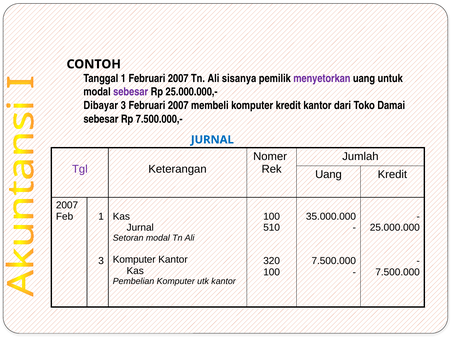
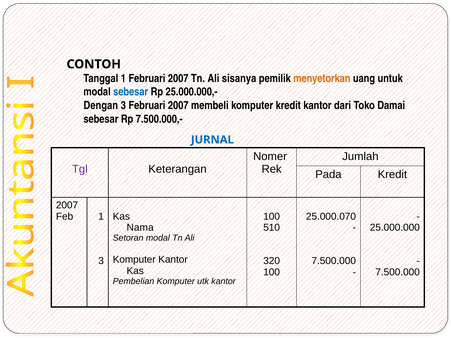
menyetorkan colour: purple -> orange (322, 78)
sebesar colour: purple -> blue (131, 92)
Dibayar: Dibayar -> Dengan (101, 106)
Uang: Uang -> Pada (328, 175)
35.000.000: 35.000.000 -> 25.000.070 (331, 217)
Jurnal: Jurnal -> Nama (140, 228)
